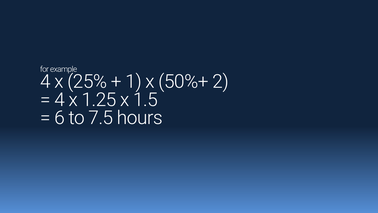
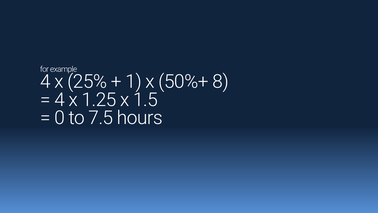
2: 2 -> 8 (221, 81)
6: 6 -> 0 (59, 118)
